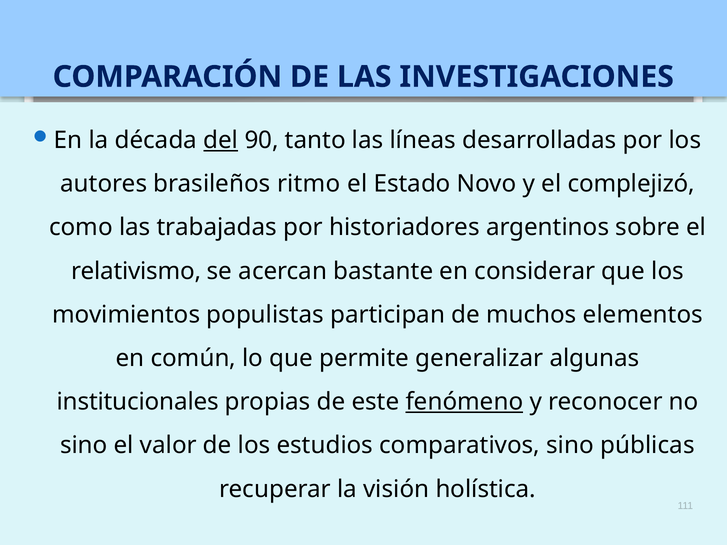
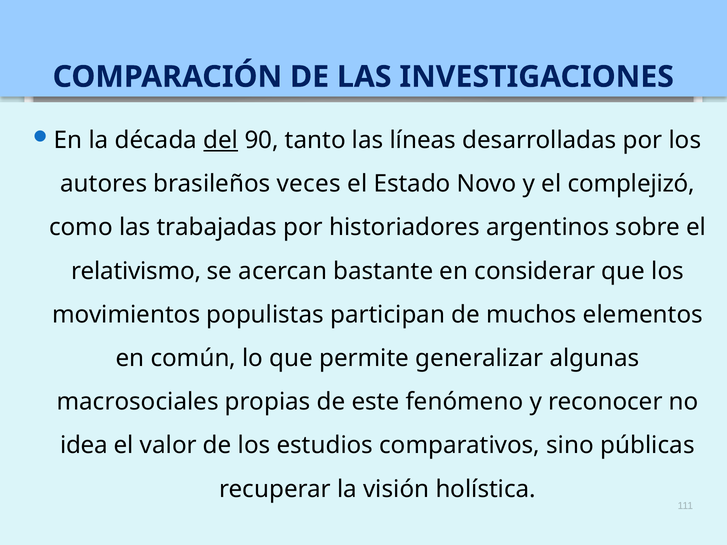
ritmo: ritmo -> veces (309, 184)
institucionales: institucionales -> macrosociales (138, 402)
fenómeno underline: present -> none (464, 402)
sino: sino -> idea (84, 446)
